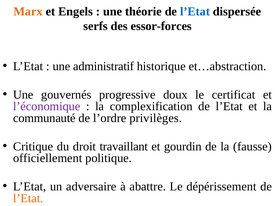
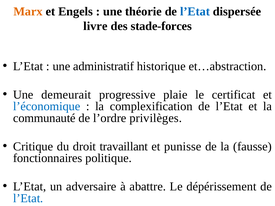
serfs: serfs -> livre (95, 26)
essor-forces: essor-forces -> stade-forces (161, 26)
gouvernés: gouvernés -> demeurait (66, 95)
doux: doux -> plaie (175, 95)
l’économique colour: purple -> blue (47, 106)
gourdin: gourdin -> punisse (183, 147)
officiellement: officiellement -> fonctionnaires (48, 158)
l’Etat colour: orange -> blue (28, 198)
